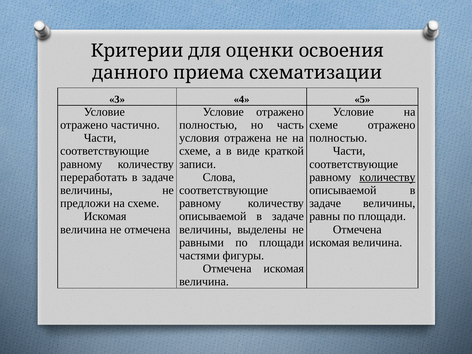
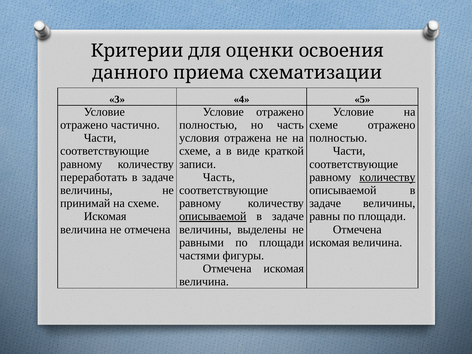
Слова: Слова -> Часть (219, 177)
предложи: предложи -> принимай (85, 203)
описываемой underline: none -> present (213, 216)
